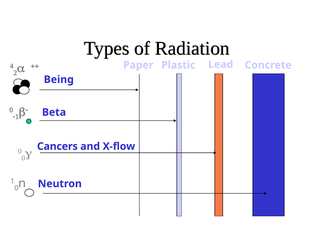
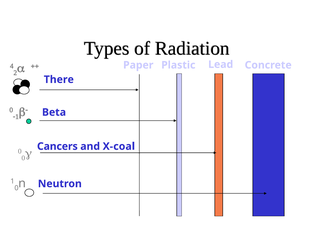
Being: Being -> There (59, 79)
X-flow: X-flow -> X-coal (119, 146)
